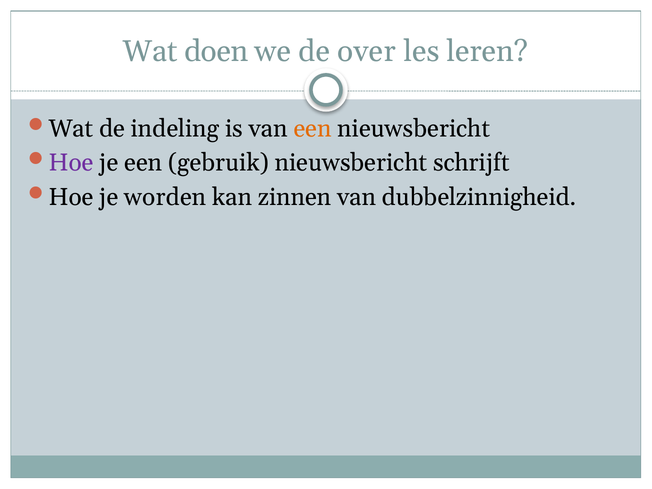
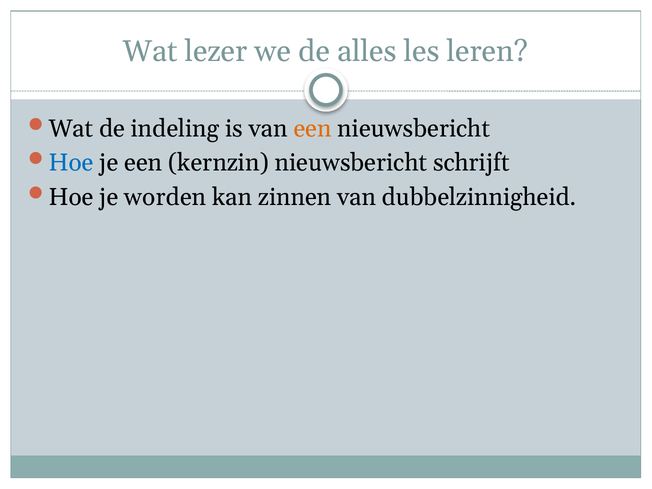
doen: doen -> lezer (216, 51)
over: over -> alles (367, 51)
Hoe colour: purple -> blue (71, 163)
gebruik: gebruik -> kernzin (219, 163)
